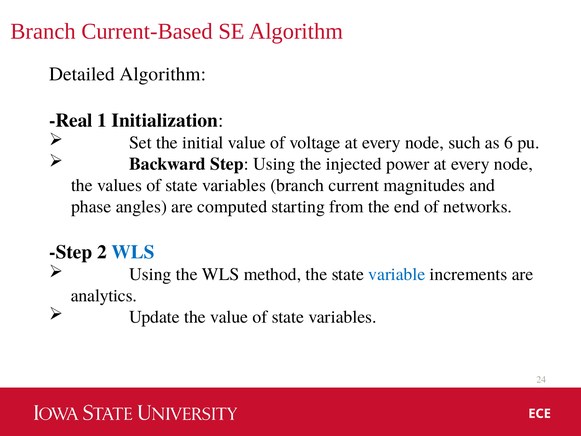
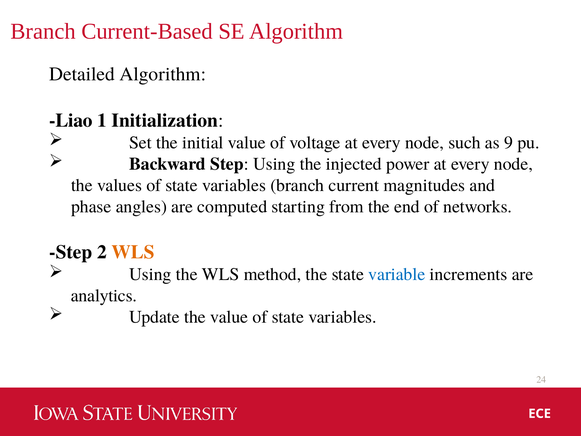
Real: Real -> Liao (71, 120)
6: 6 -> 9 (509, 143)
WLS colour: blue -> orange (133, 252)
